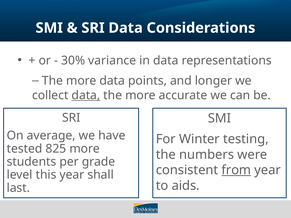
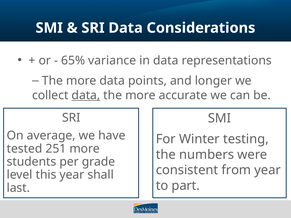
30%: 30% -> 65% (73, 61)
825: 825 -> 251 (56, 149)
from underline: present -> none (236, 170)
aids: aids -> part (186, 186)
